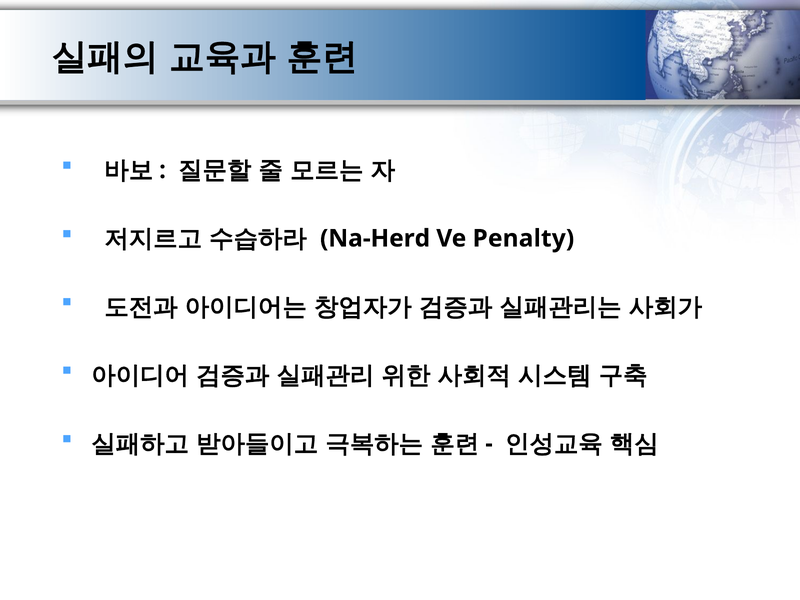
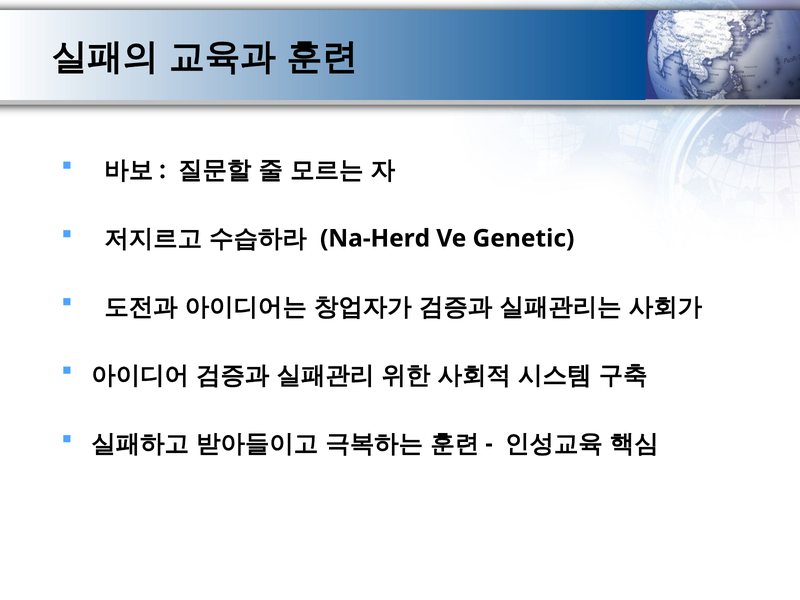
Penalty: Penalty -> Genetic (523, 238)
